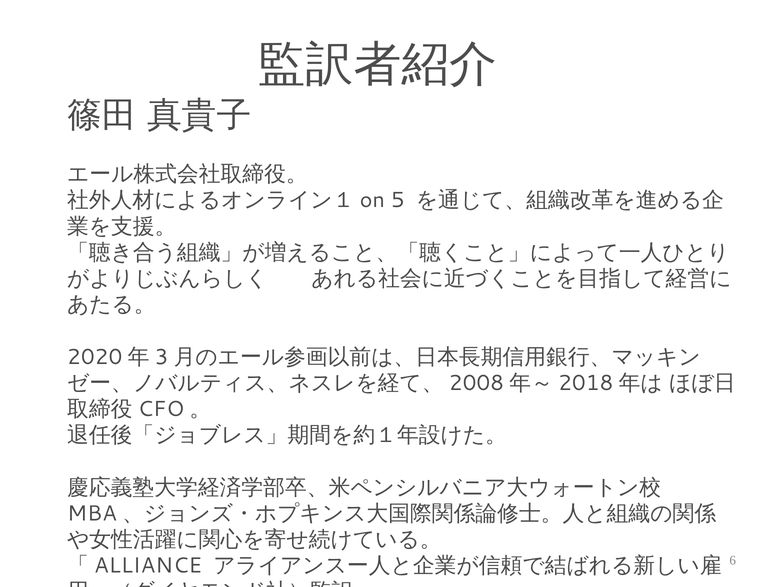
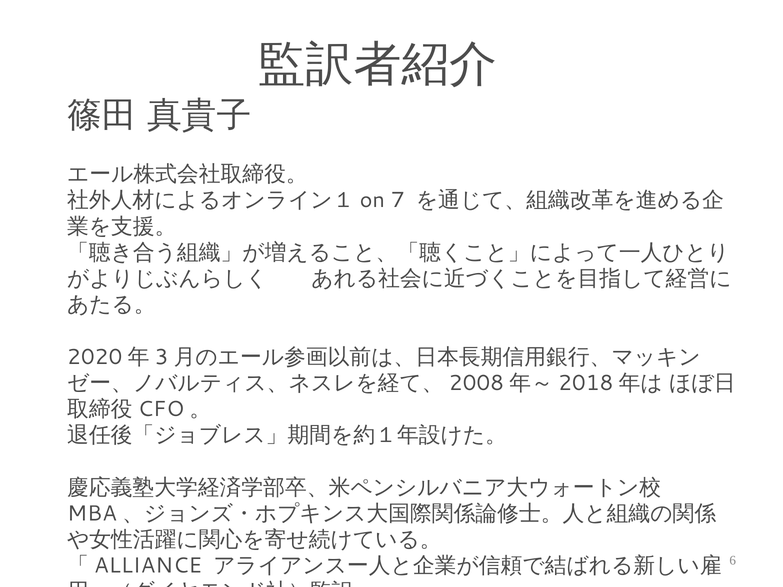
5: 5 -> 7 (398, 200)
